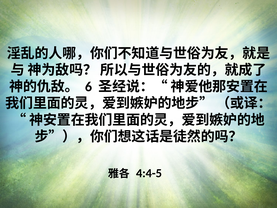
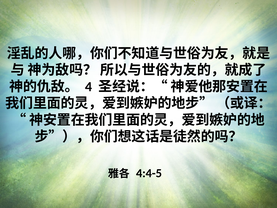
6: 6 -> 4 (88, 87)
